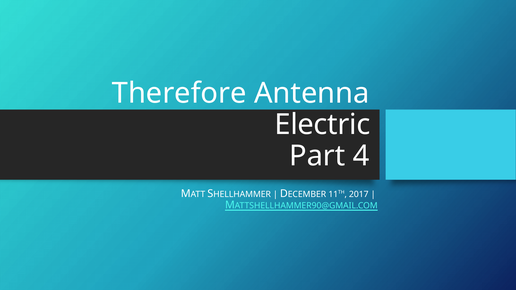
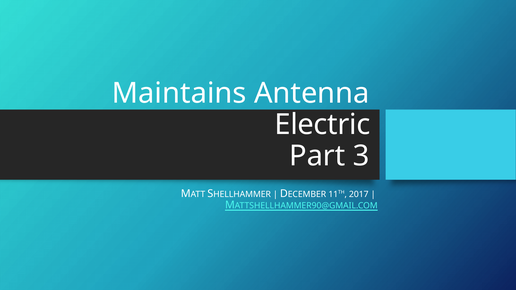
Therefore: Therefore -> Maintains (179, 93)
4: 4 -> 3 (361, 156)
